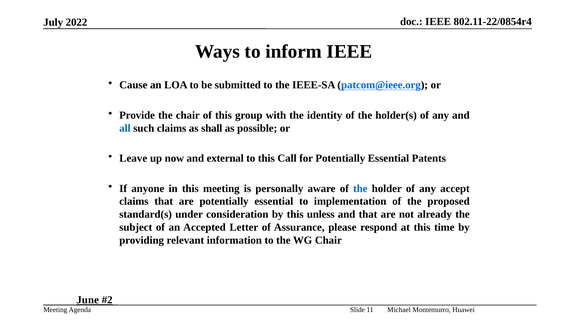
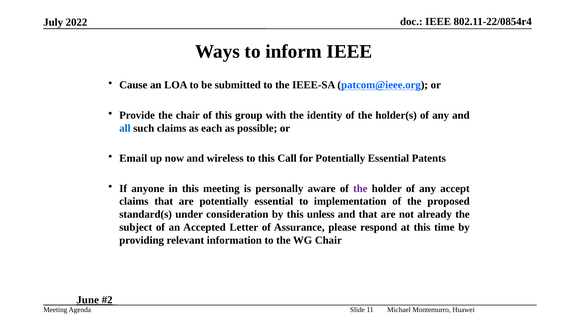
shall: shall -> each (212, 128)
Leave: Leave -> Email (133, 159)
external: external -> wireless (225, 159)
the colour: blue -> purple (360, 189)
